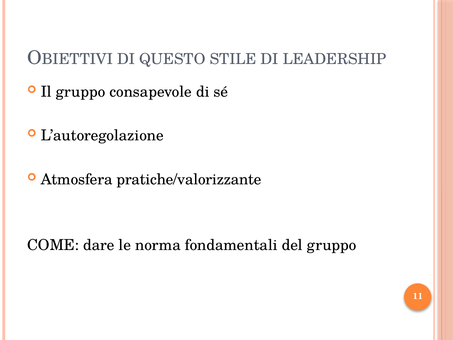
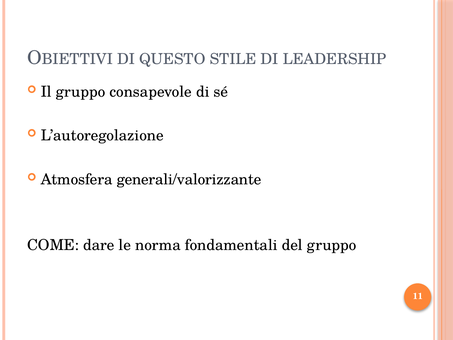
pratiche/valorizzante: pratiche/valorizzante -> generali/valorizzante (189, 179)
